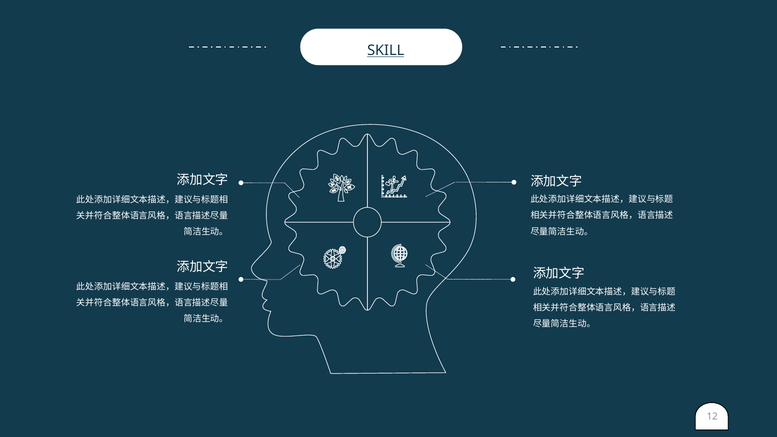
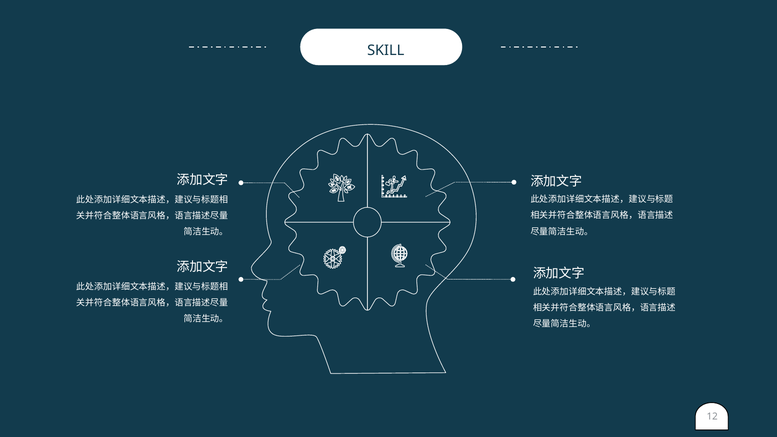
SKILL underline: present -> none (386, 50)
